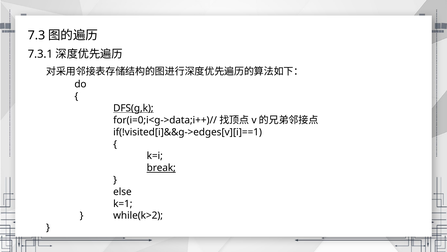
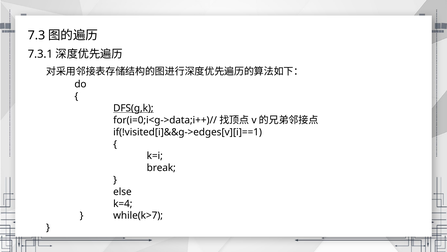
break underline: present -> none (161, 168)
k=1: k=1 -> k=4 (123, 203)
while(k>2: while(k>2 -> while(k>7 (138, 215)
